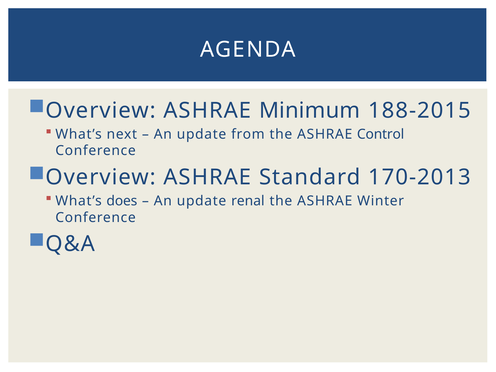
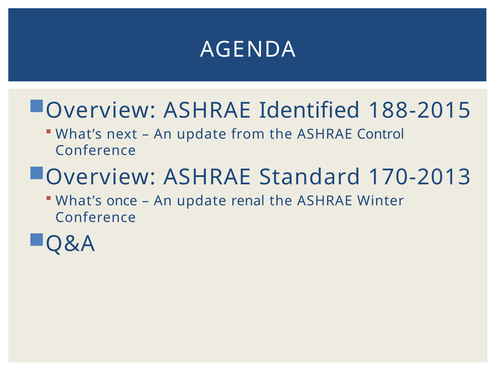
Minimum: Minimum -> Identified (310, 111)
does: does -> once (122, 201)
